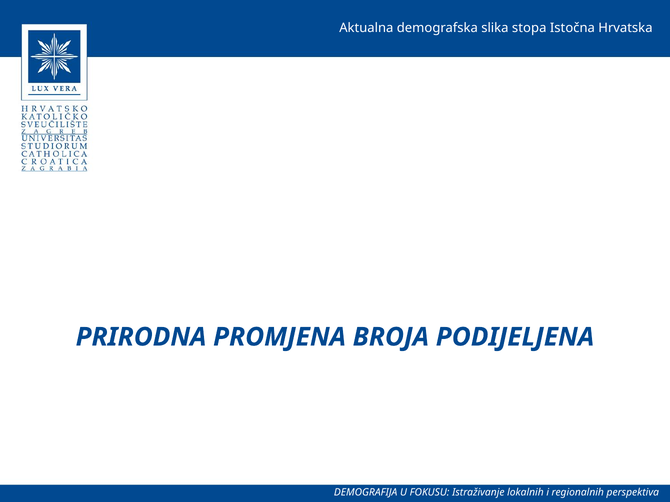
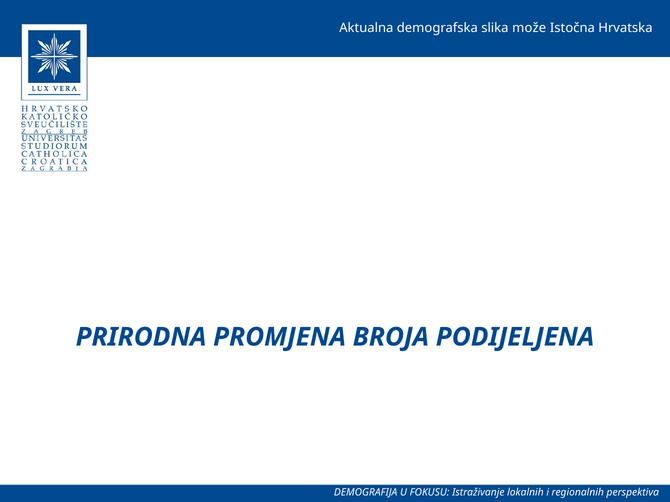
stopa: stopa -> može (529, 28)
